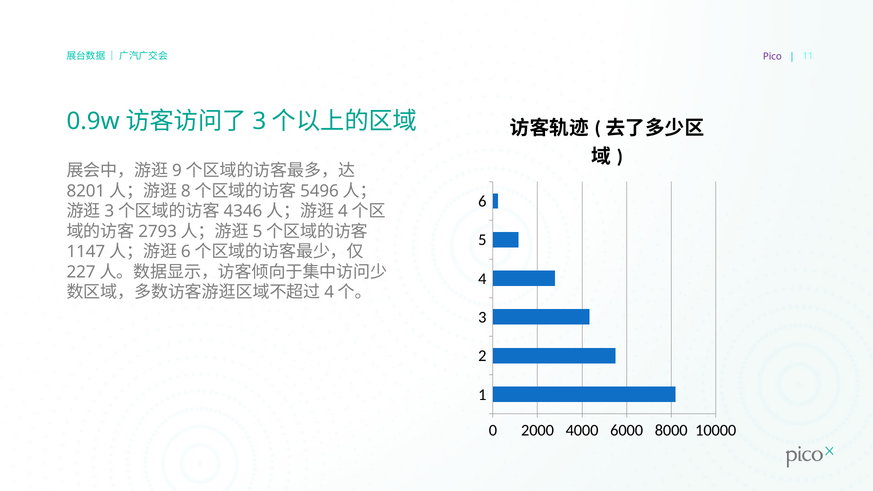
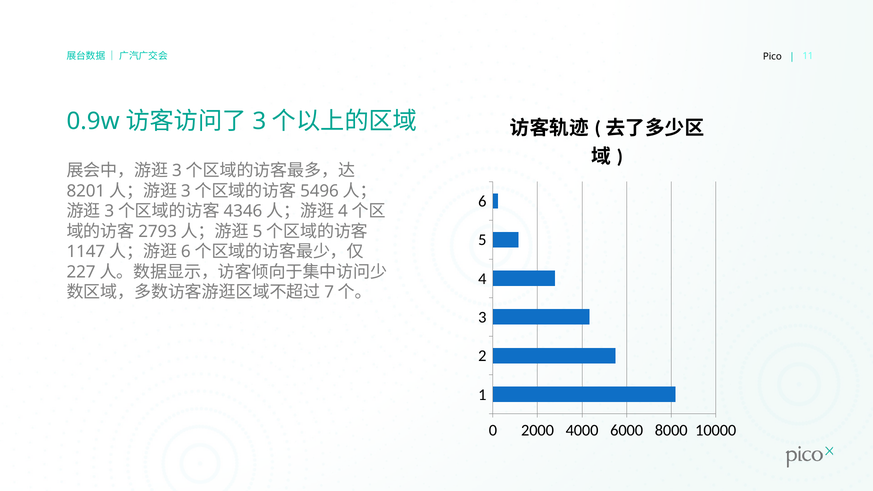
Pico colour: purple -> black (772, 57)
9: 9 -> 3 (177, 171)
8: 8 -> 3 (186, 191)
4: 4 -> 7 (329, 292)
